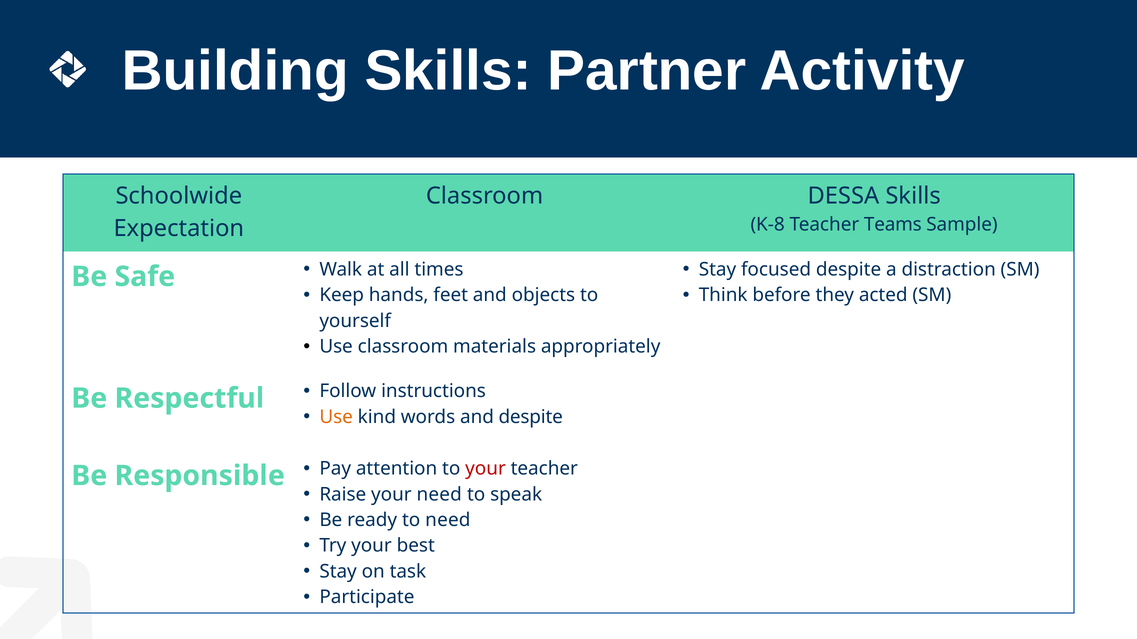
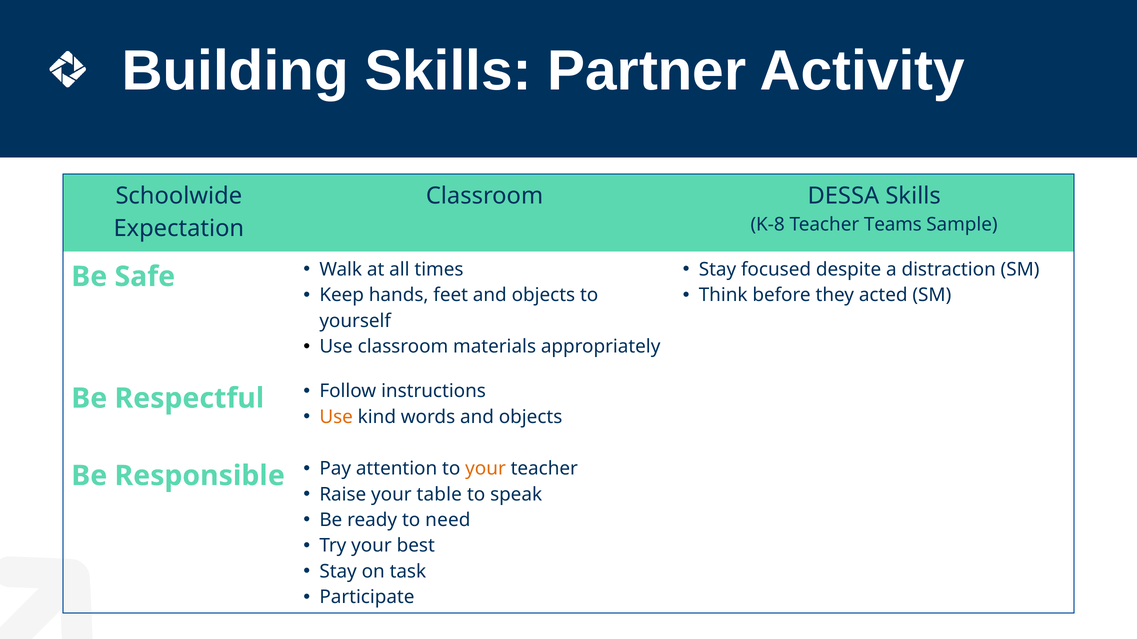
words and despite: despite -> objects (531, 417)
your colour: red -> orange (486, 469)
your need: need -> table (439, 495)
